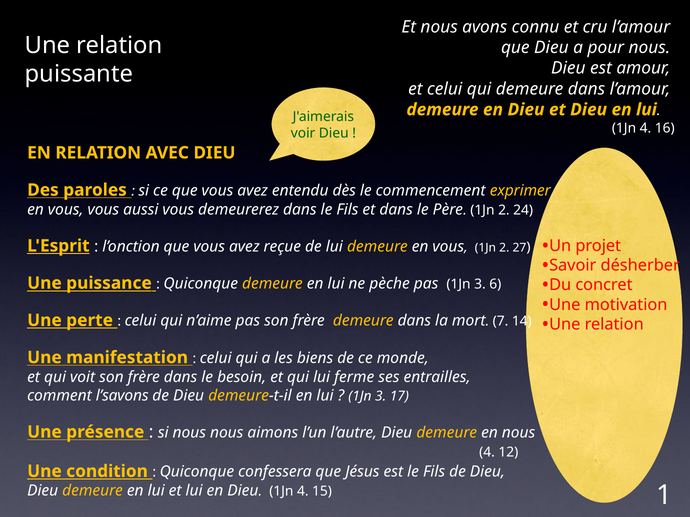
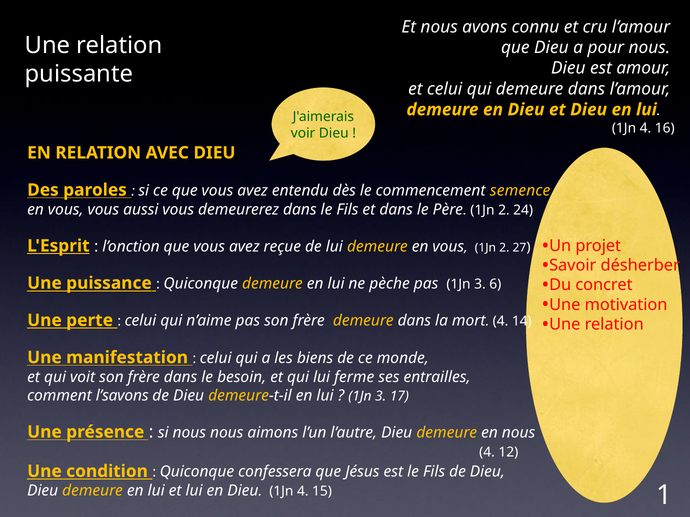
exprimer: exprimer -> semence (520, 191)
mort 7: 7 -> 4 (501, 322)
